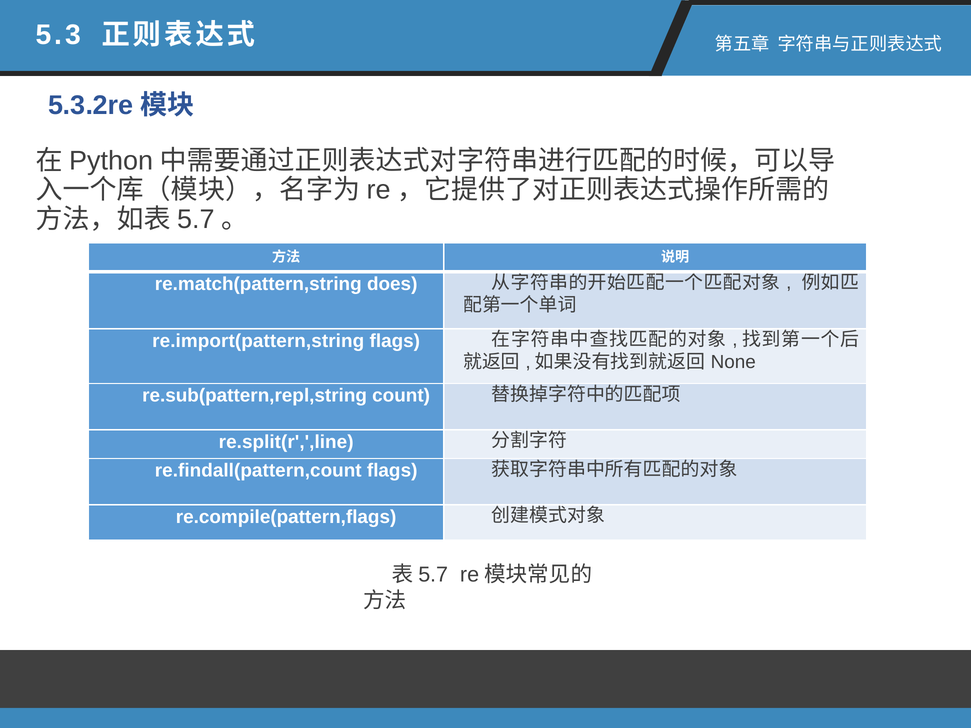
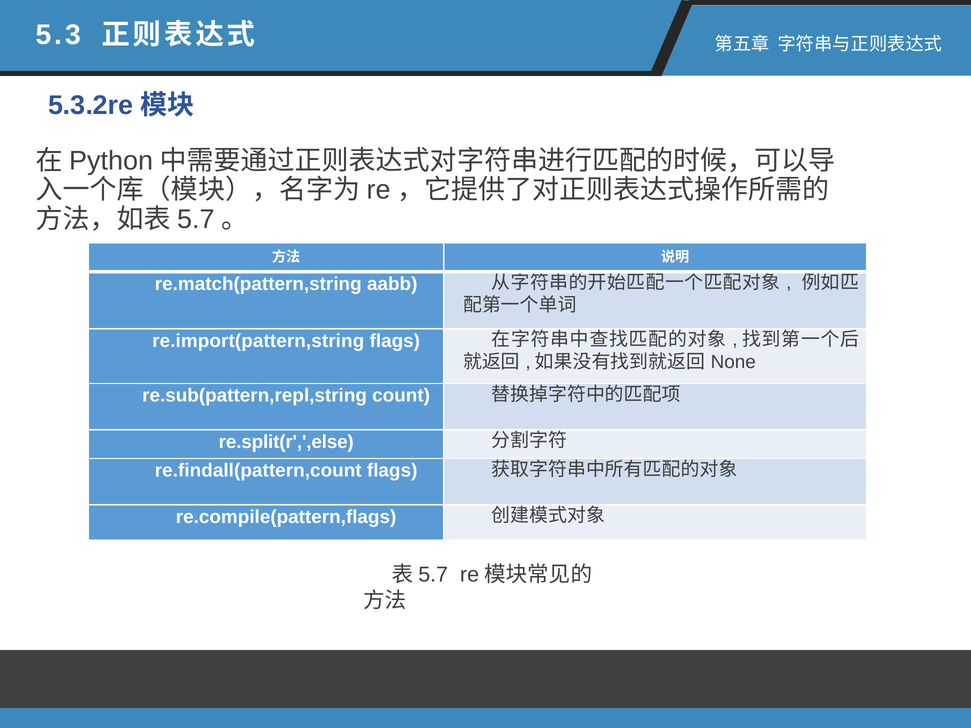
does: does -> aabb (392, 284)
re.split(r',',line: re.split(r',',line -> re.split(r',',else (286, 442)
